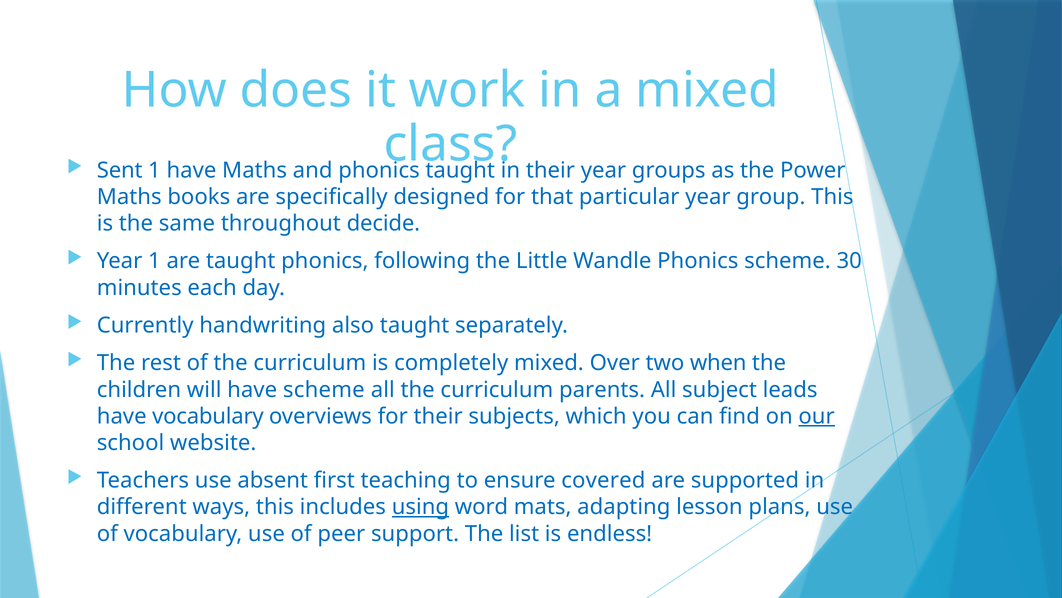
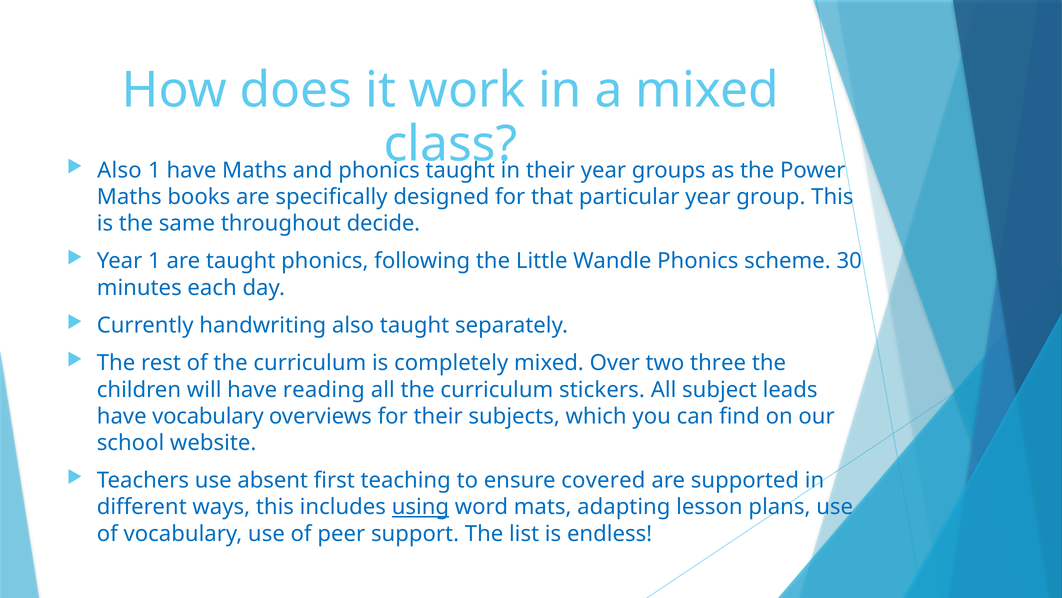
Sent: Sent -> Also (119, 170)
when: when -> three (718, 363)
have scheme: scheme -> reading (324, 389)
parents: parents -> stickers (602, 389)
our underline: present -> none (817, 416)
